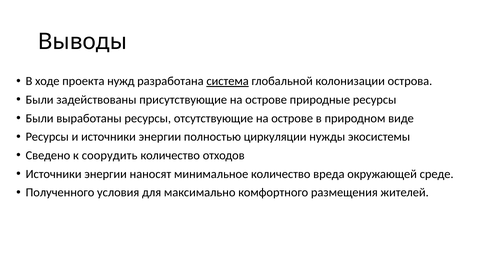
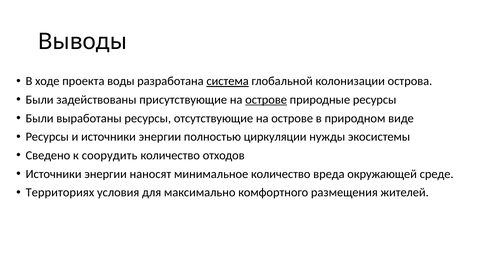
нужд: нужд -> воды (121, 81)
острове underline: none -> present (266, 100)
Полученного: Полученного -> Территориях (60, 192)
